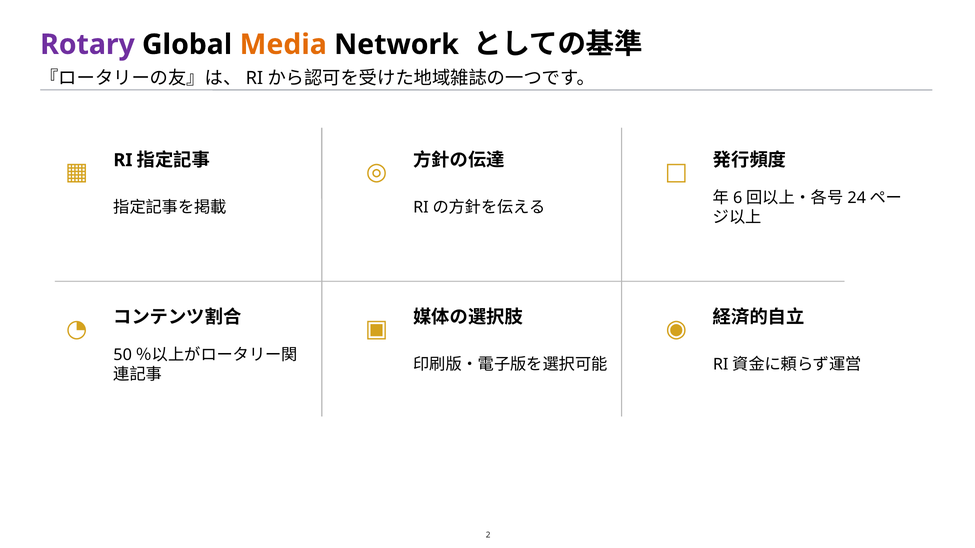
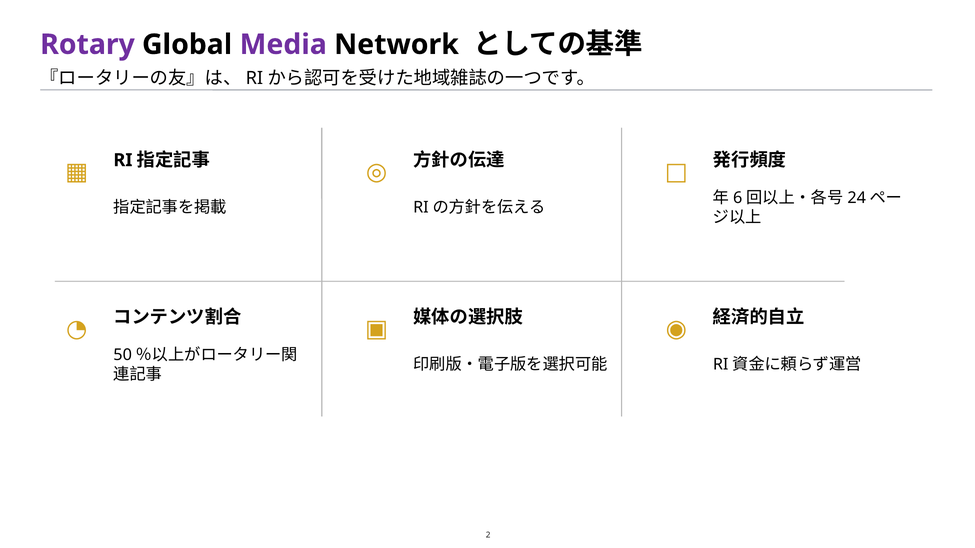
Media colour: orange -> purple (283, 45)
